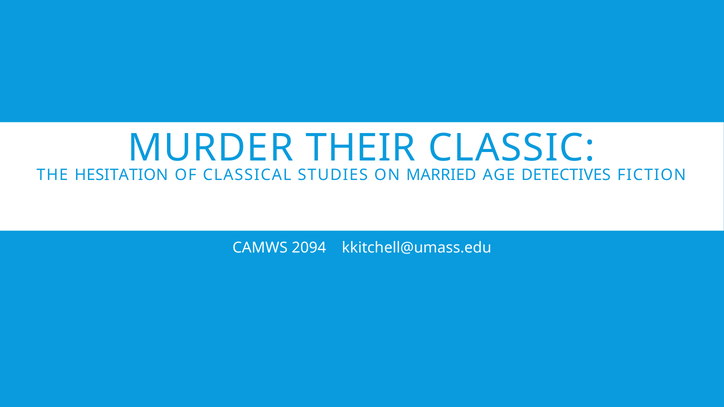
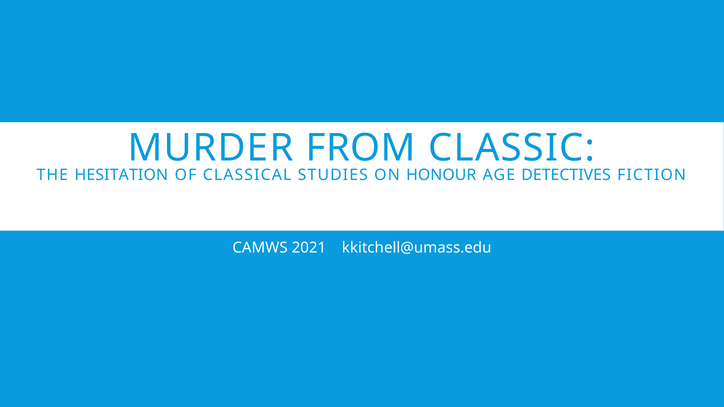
THEIR: THEIR -> FROM (361, 148)
MARRIED: MARRIED -> HONOUR (441, 175)
2094: 2094 -> 2021 (309, 248)
